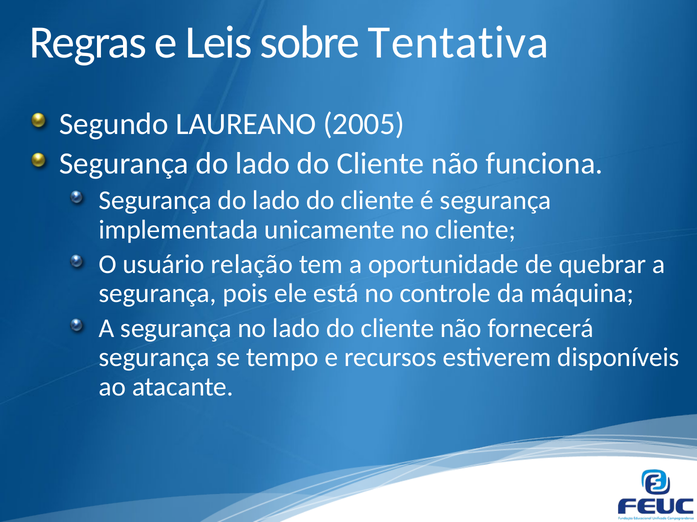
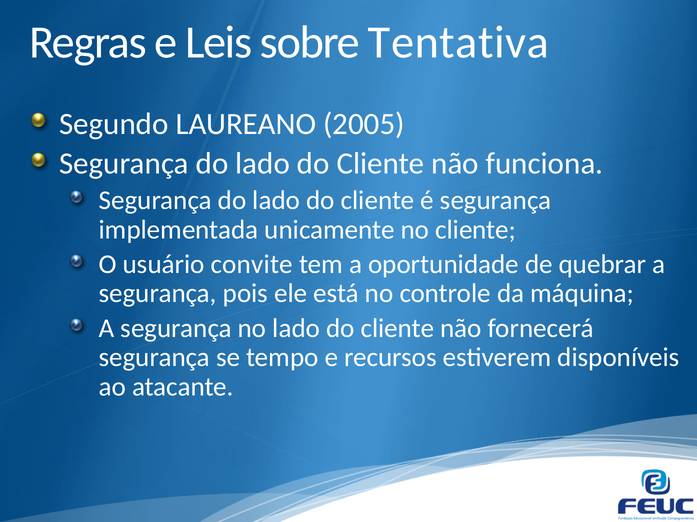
relação: relação -> convite (252, 265)
